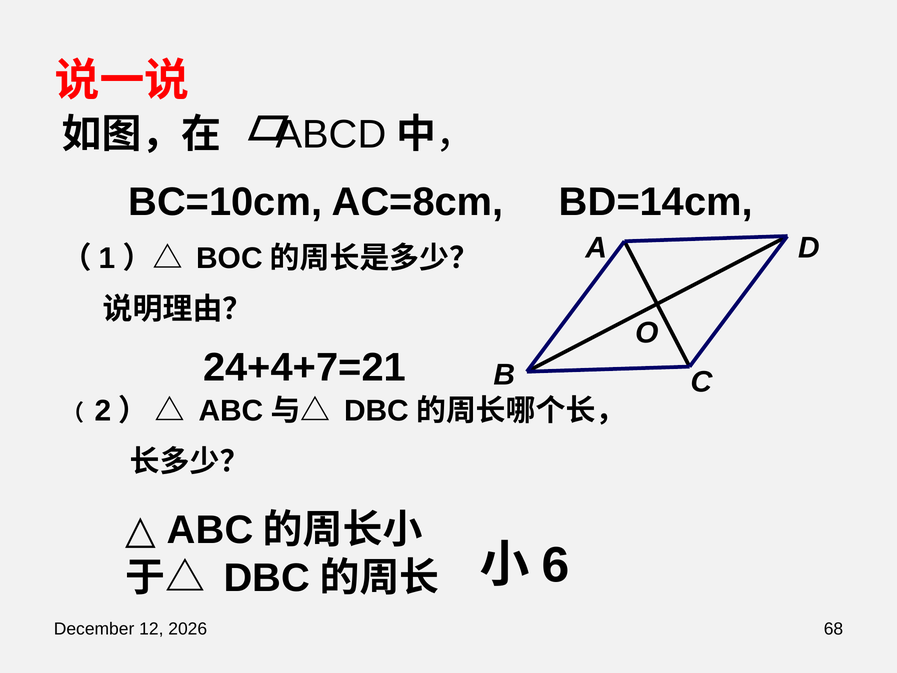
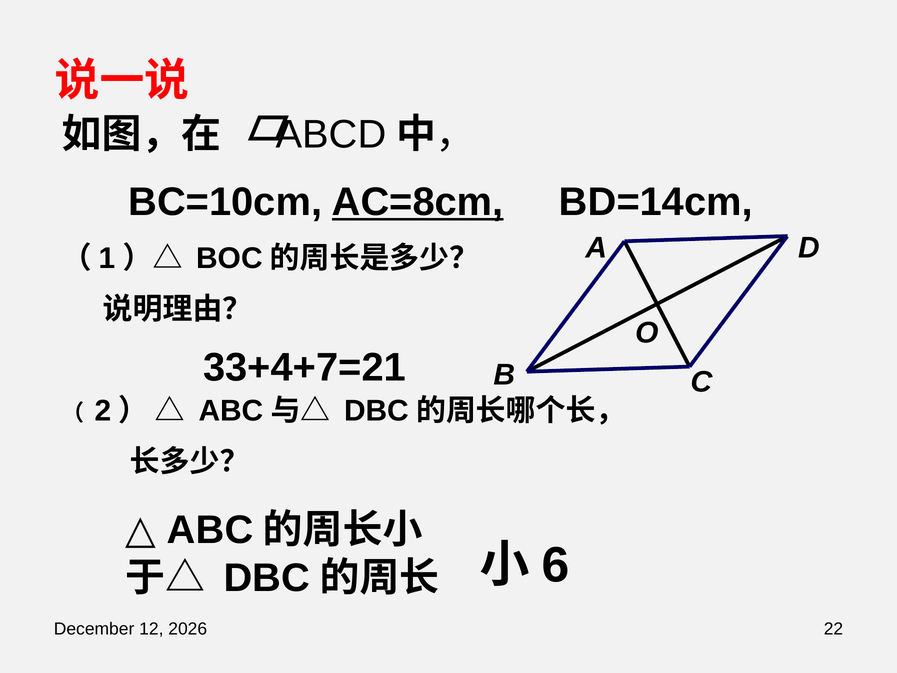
AC=8cm underline: none -> present (418, 202)
24+4+7=21: 24+4+7=21 -> 33+4+7=21 (304, 368)
68: 68 -> 22 (833, 629)
